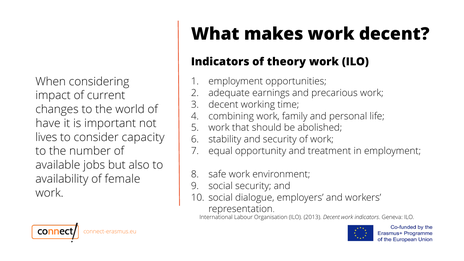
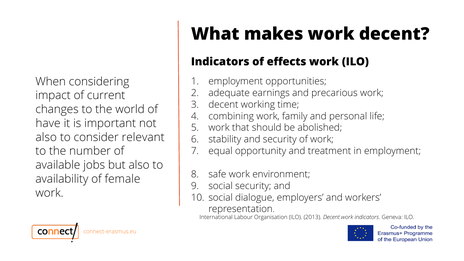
theory: theory -> effects (287, 62)
lives: lives -> also (46, 137)
capacity: capacity -> relevant (143, 137)
